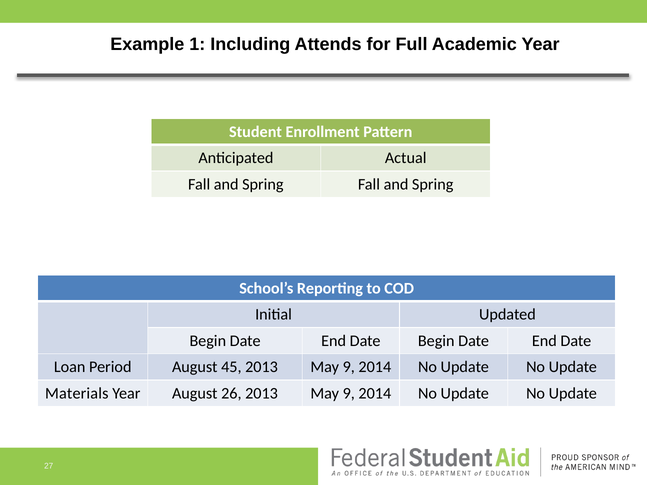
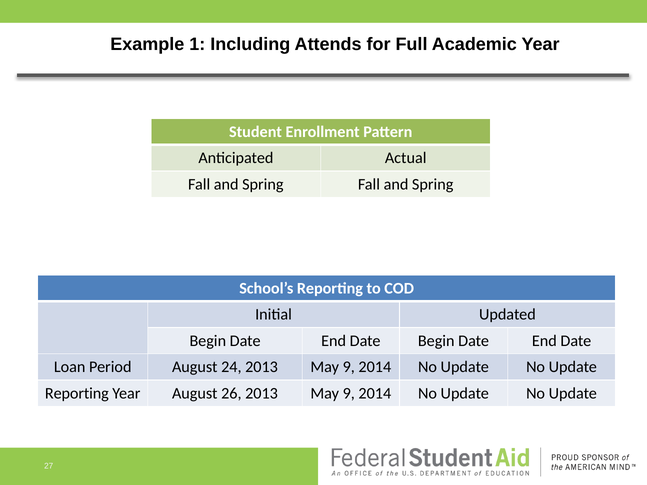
45: 45 -> 24 (231, 367)
Materials: Materials -> Reporting (77, 394)
